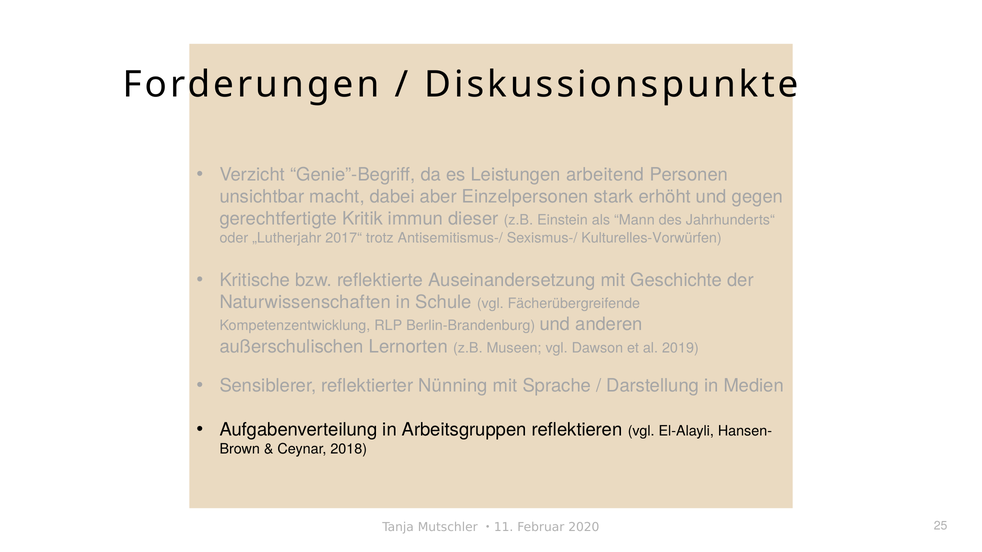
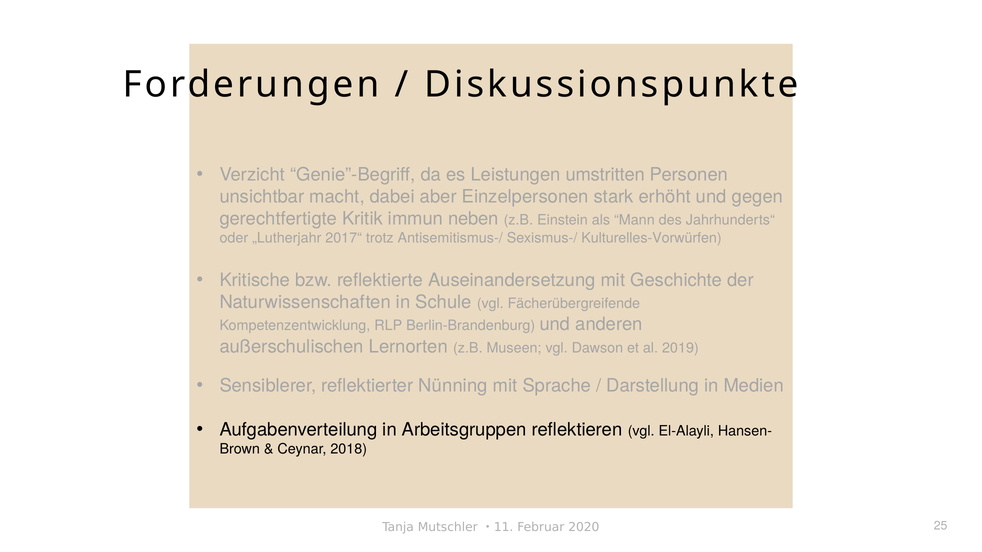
arbeitend: arbeitend -> umstritten (605, 175)
dieser: dieser -> neben (473, 219)
